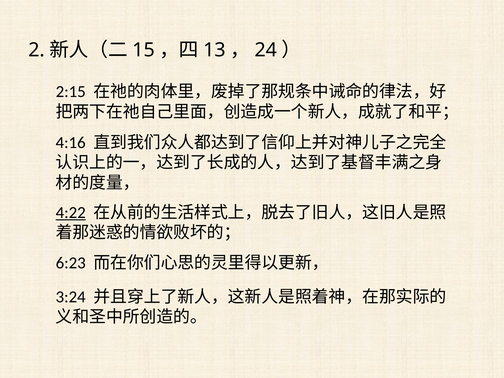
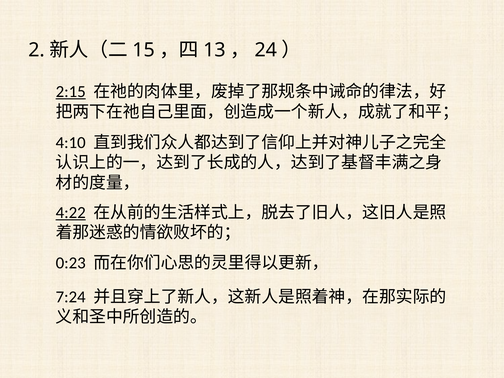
2:15 underline: none -> present (71, 92)
4:16: 4:16 -> 4:10 (71, 142)
6:23: 6:23 -> 0:23 (71, 263)
3:24: 3:24 -> 7:24 (71, 297)
